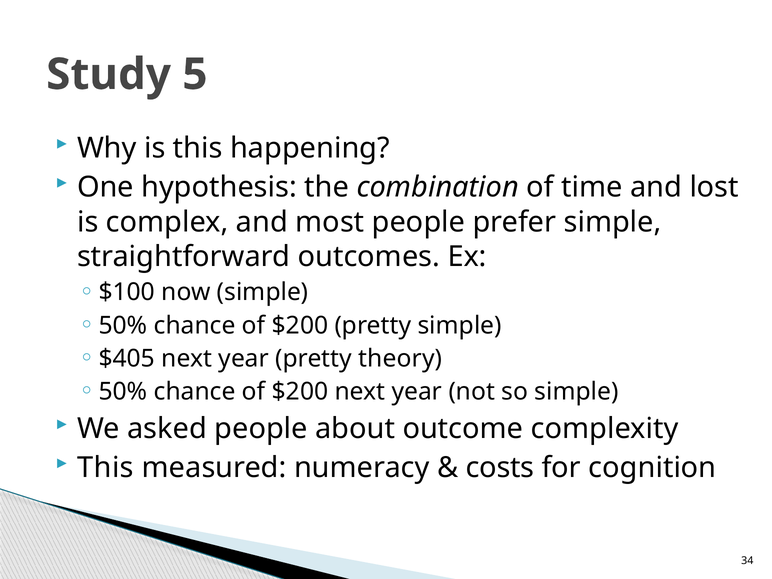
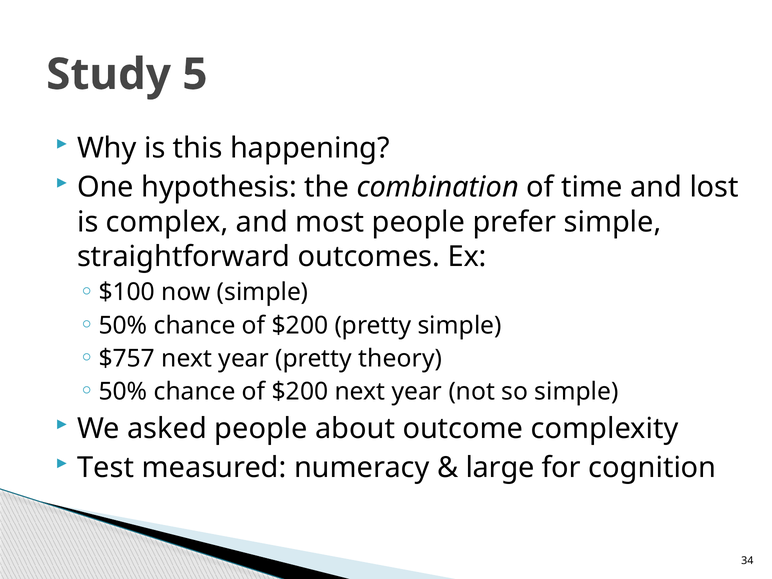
$405: $405 -> $757 (127, 359)
This: This -> Test (106, 468)
costs: costs -> large (500, 468)
